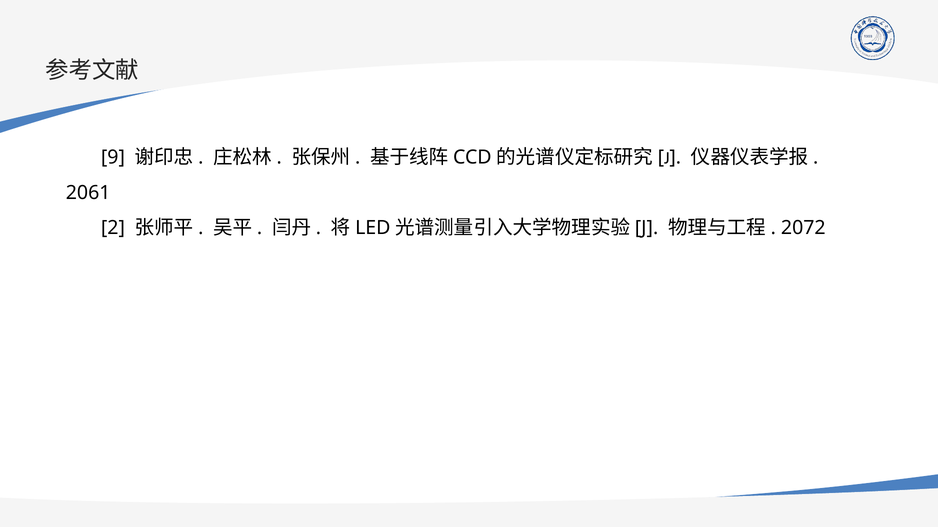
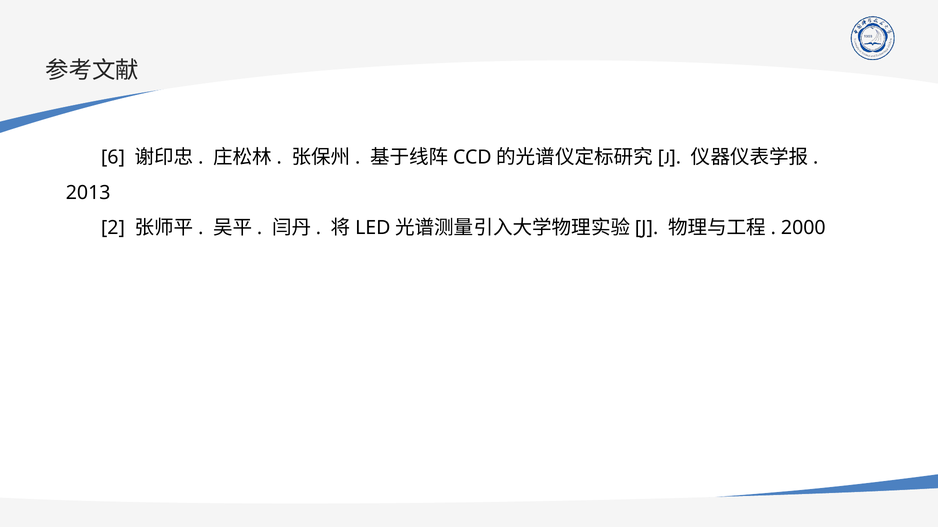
9: 9 -> 6 (113, 158)
2061: 2061 -> 2013 (88, 193)
2072: 2072 -> 2000 (803, 228)
